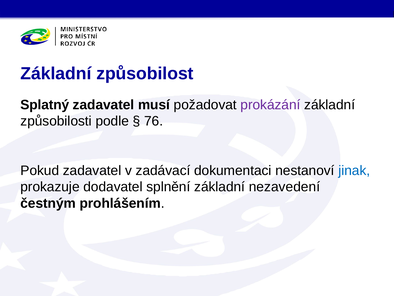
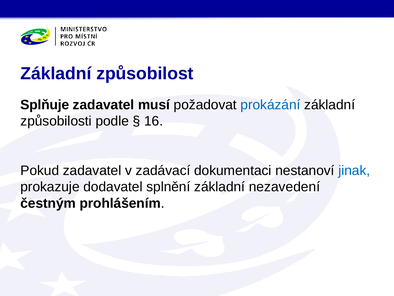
Splatný: Splatný -> Splňuje (45, 105)
prokázání colour: purple -> blue (270, 105)
76: 76 -> 16 (154, 121)
